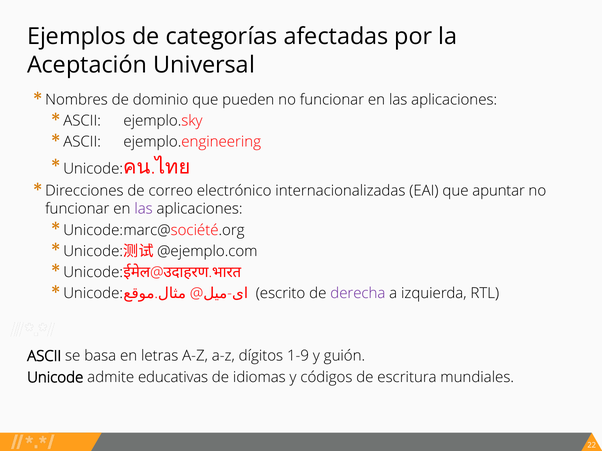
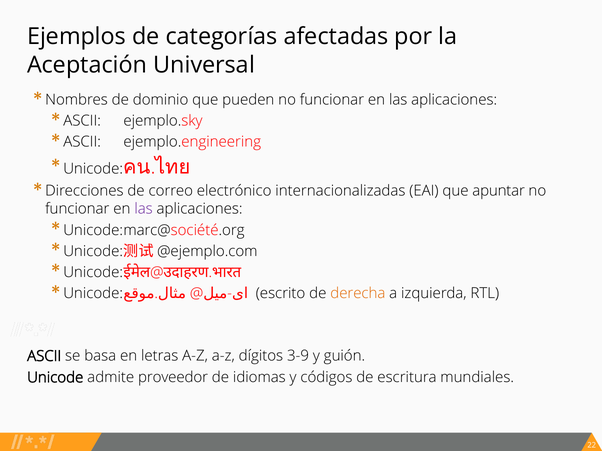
derecha colour: purple -> orange (358, 294)
1-9: 1-9 -> 3-9 (298, 356)
educativas: educativas -> proveedor (173, 378)
